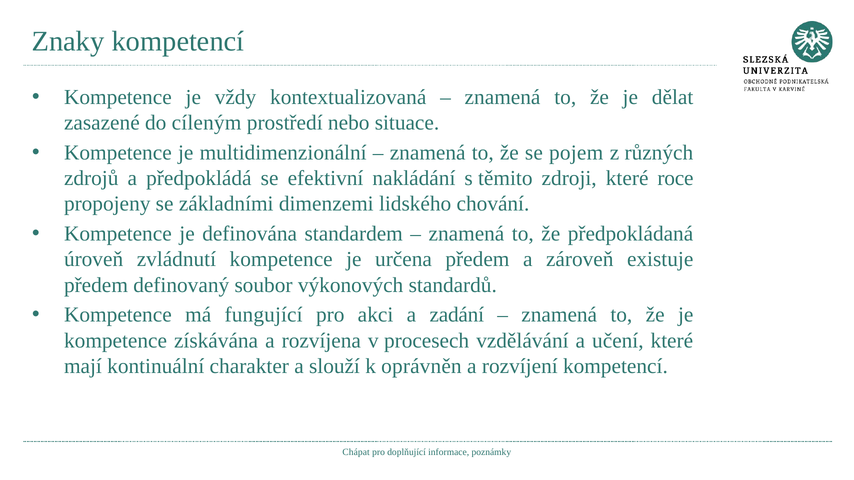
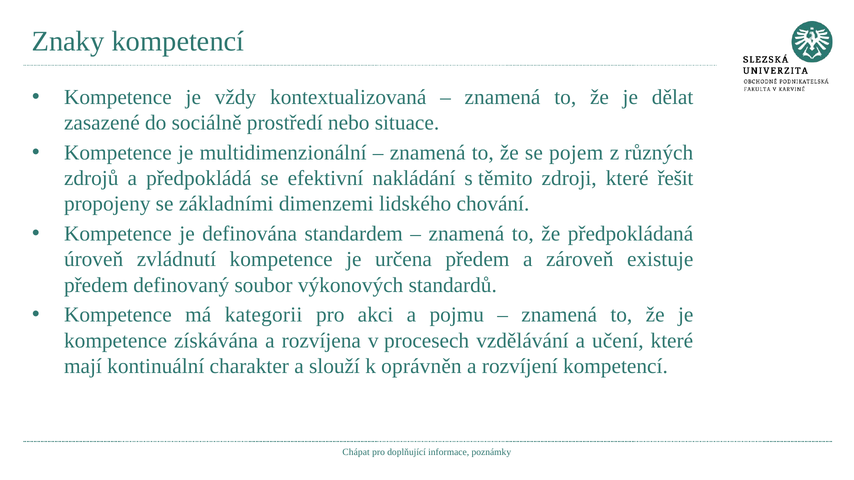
cíleným: cíleným -> sociálně (207, 123)
roce: roce -> řešit (675, 178)
fungující: fungující -> kategorii (264, 315)
zadání: zadání -> pojmu (457, 315)
